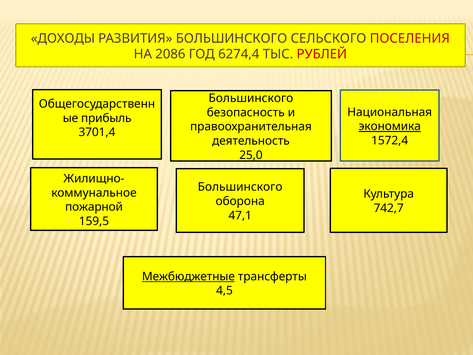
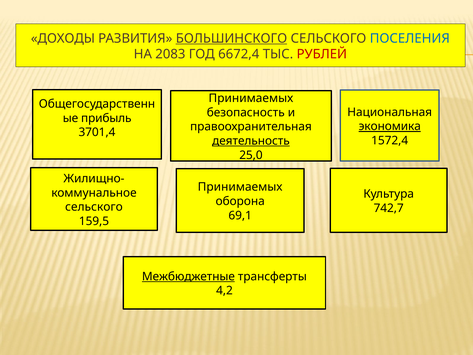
БОЛЬШИНСКОГО underline: none -> present (232, 38)
ПОСЕЛЕНИЯ colour: red -> blue (410, 38)
2086: 2086 -> 2083 (170, 54)
6274,4: 6274,4 -> 6672,4 (239, 54)
Большинского: Большинского -> Принимаемых (251, 98)
деятельность underline: none -> present (251, 141)
Большинского: Большинского -> Принимаемых (240, 187)
пожарной: пожарной -> сельского (94, 207)
47,1: 47,1 -> 69,1 (240, 215)
4,5: 4,5 -> 4,2 (224, 291)
